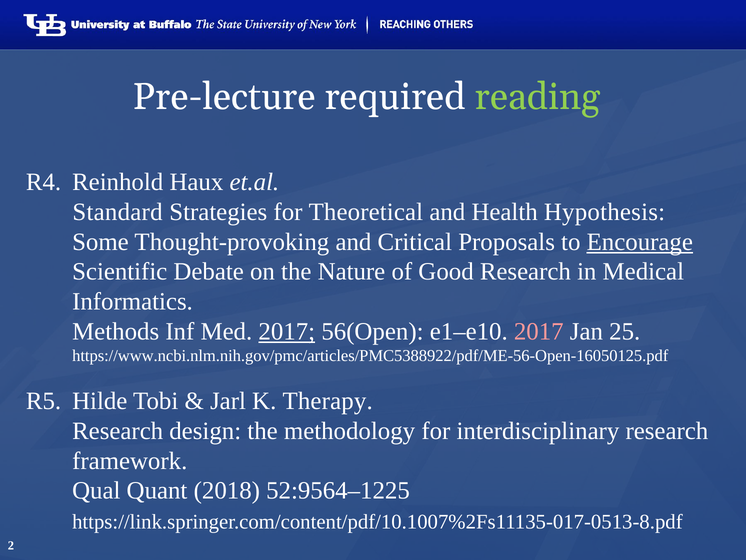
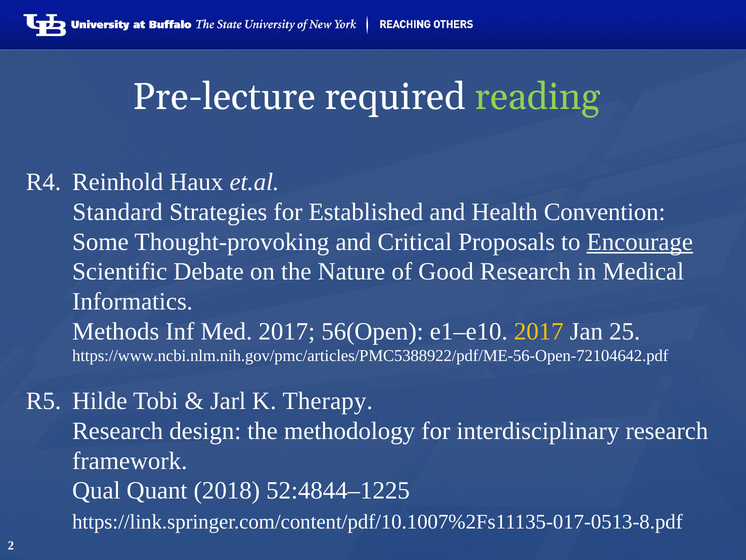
Theoretical: Theoretical -> Established (366, 212)
Hypothesis: Hypothesis -> Convention (605, 212)
2017 underline: present -> none (287, 331)
2017 colour: pink -> yellow (539, 331)
https://www.ncbi.nlm.nih.gov/pmc/articles/PMC5388922/pdf/ME-56-Open-16050125.pdf: https://www.ncbi.nlm.nih.gov/pmc/articles/PMC5388922/pdf/ME-56-Open-16050125.pdf -> https://www.ncbi.nlm.nih.gov/pmc/articles/PMC5388922/pdf/ME-56-Open-72104642.pdf (370, 355)
52:9564–1225: 52:9564–1225 -> 52:4844–1225 (338, 490)
